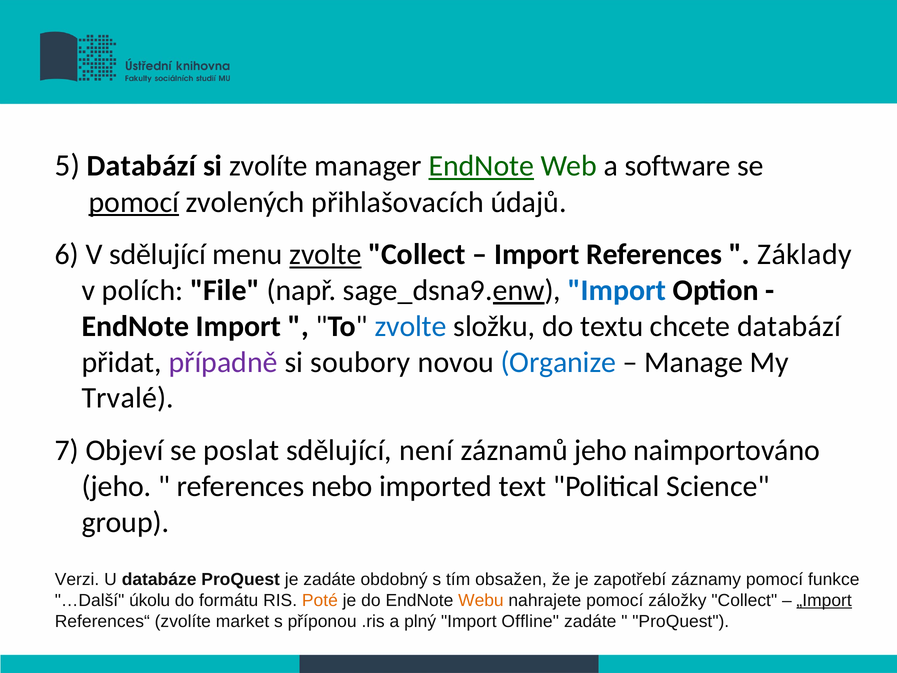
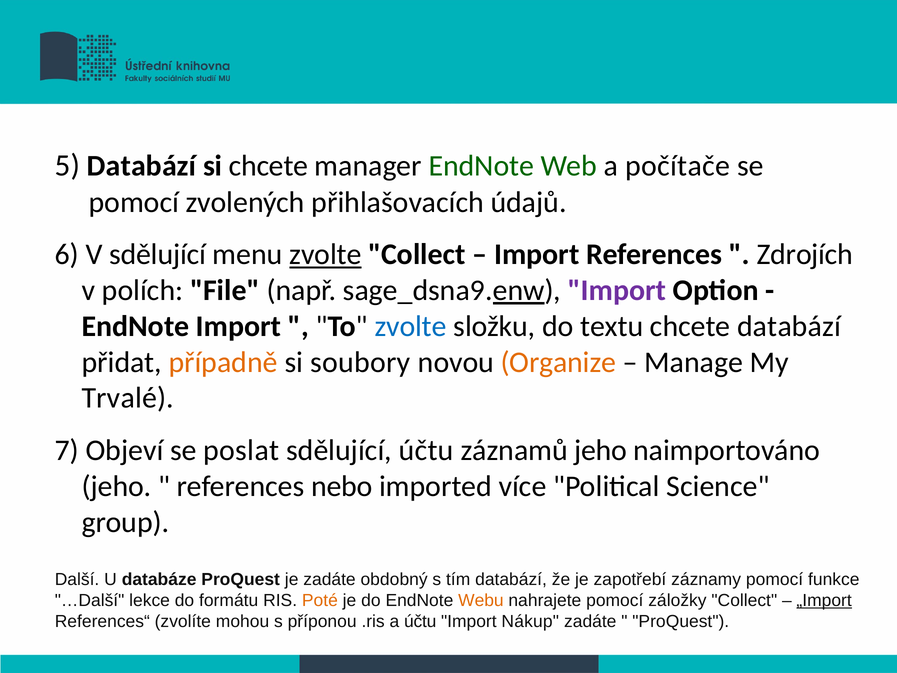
si zvolíte: zvolíte -> chcete (269, 166)
EndNote underline: present -> none (481, 166)
software: software -> počítače (678, 166)
pomocí underline: present -> none (134, 202)
Základy: Základy -> Zdrojích (805, 254)
Import colour: blue -> purple (617, 290)
případně colour: purple -> orange (223, 362)
Organize colour: blue -> orange (558, 362)
sdělující není: není -> účtu (426, 450)
text: text -> více (523, 486)
Verzi: Verzi -> Další (77, 579)
tím obsažen: obsažen -> databází (511, 579)
úkolu: úkolu -> lekce (150, 600)
market: market -> mohou (243, 621)
a plný: plný -> účtu (420, 621)
Offline: Offline -> Nákup (530, 621)
